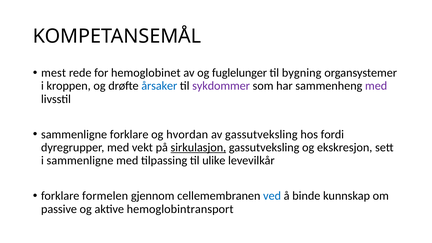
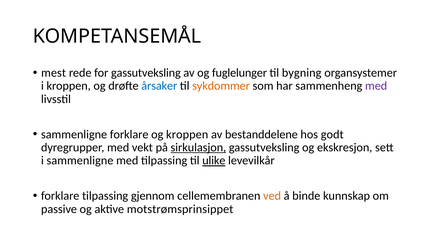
for hemoglobinet: hemoglobinet -> gassutveksling (146, 73)
sykdommer colour: purple -> orange (221, 86)
og hvordan: hvordan -> kroppen (187, 134)
av gassutveksling: gassutveksling -> bestanddelene (261, 134)
fordi: fordi -> godt (332, 134)
ulike underline: none -> present (214, 161)
forklare formelen: formelen -> tilpassing (105, 196)
ved colour: blue -> orange (272, 196)
hemoglobintransport: hemoglobintransport -> motstrømsprinsippet (180, 209)
